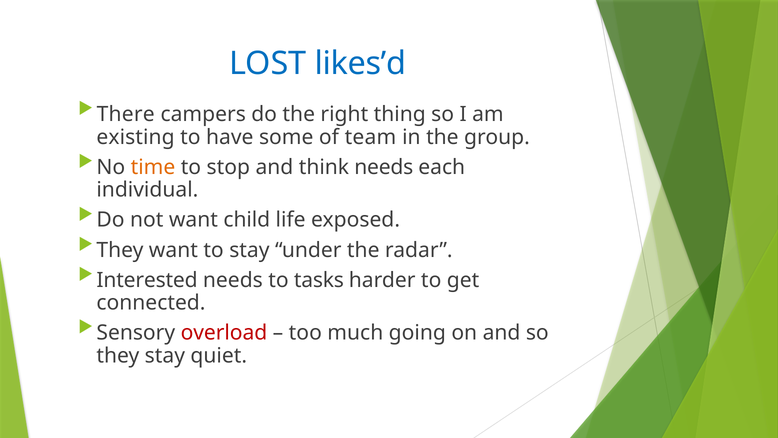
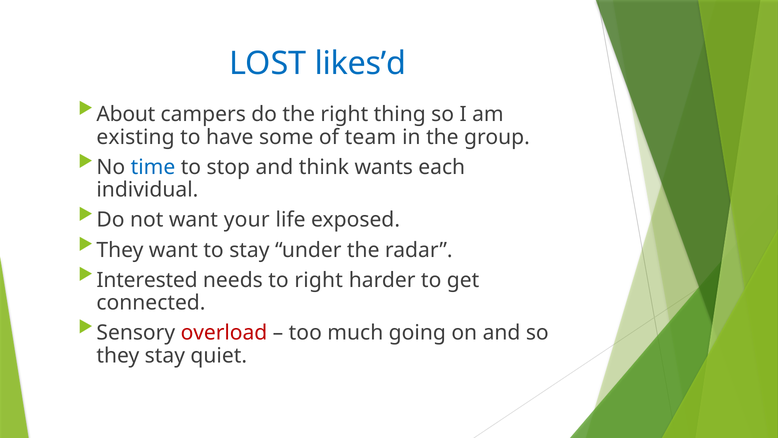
There: There -> About (126, 114)
time colour: orange -> blue (153, 167)
think needs: needs -> wants (384, 167)
child: child -> your (247, 220)
to tasks: tasks -> right (319, 280)
